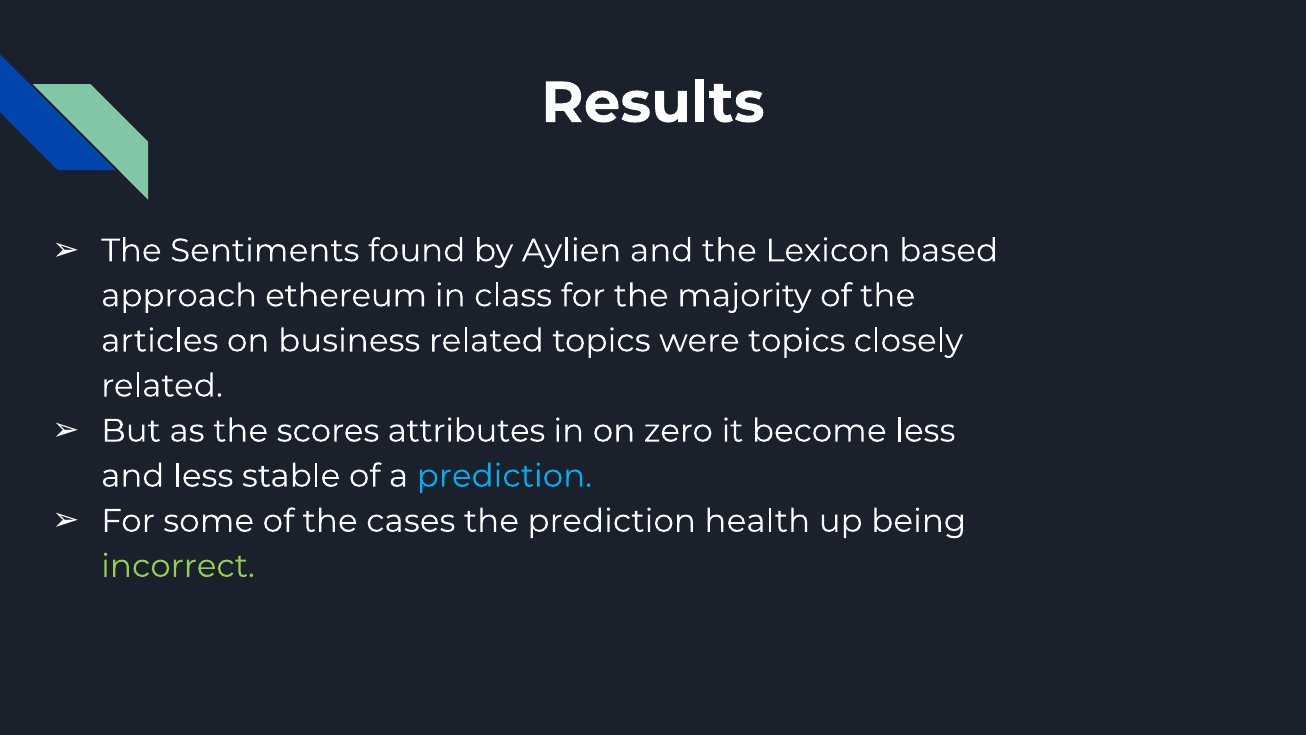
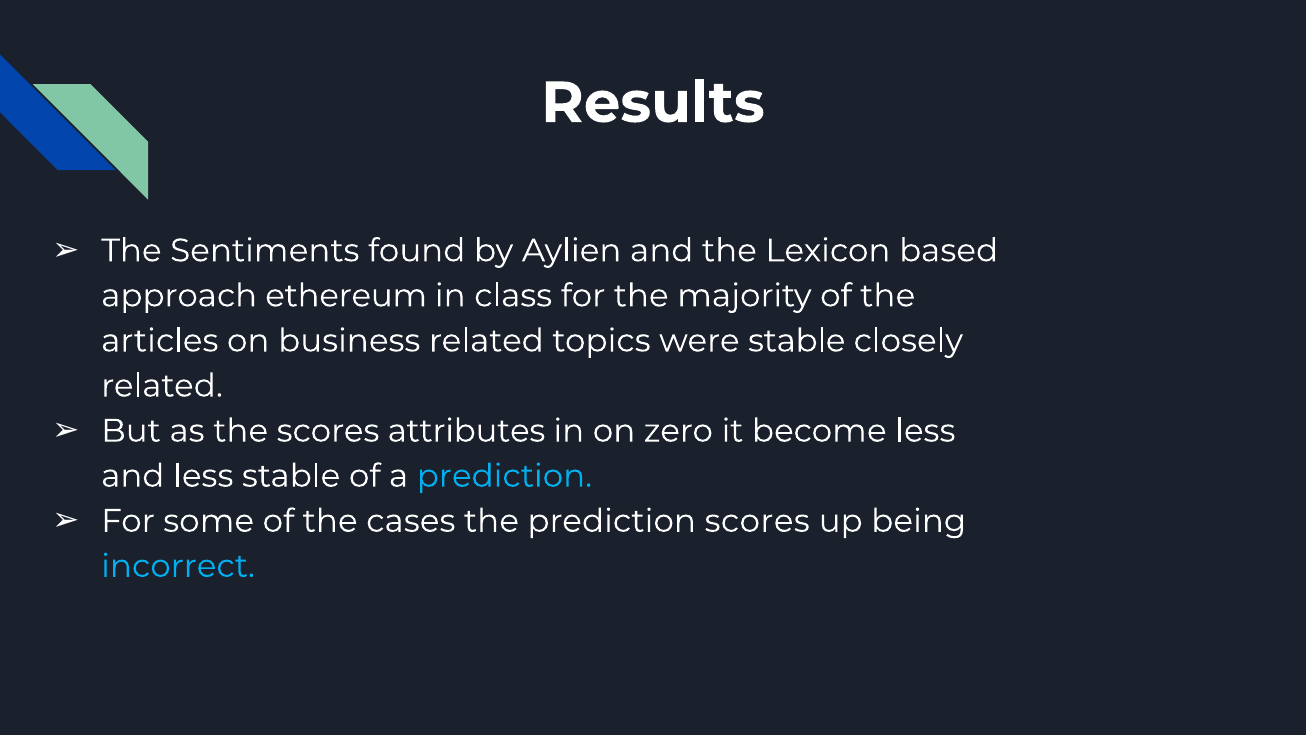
were topics: topics -> stable (797, 341)
prediction health: health -> scores (757, 521)
incorrect colour: light green -> light blue (178, 566)
